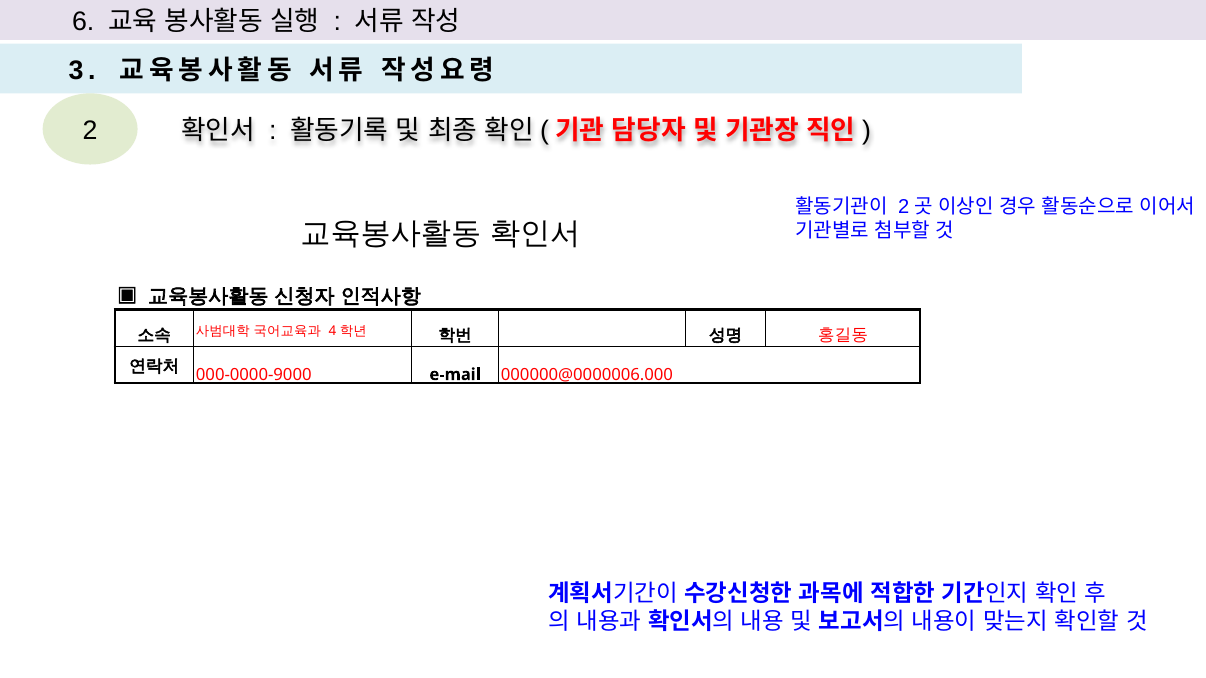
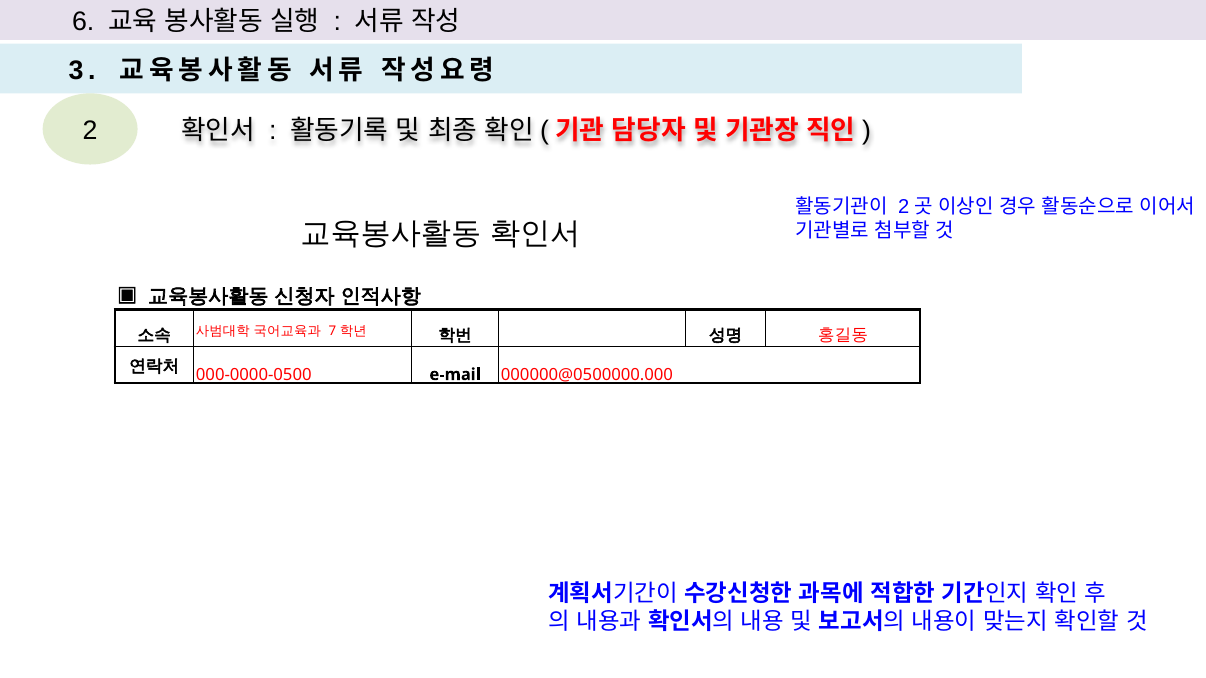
4: 4 -> 7 (332, 332)
000-0000-9000: 000-0000-9000 -> 000-0000-0500 (254, 375)
000000@0000006.000: 000000@0000006.000 -> 000000@0500000.000 (587, 375)
